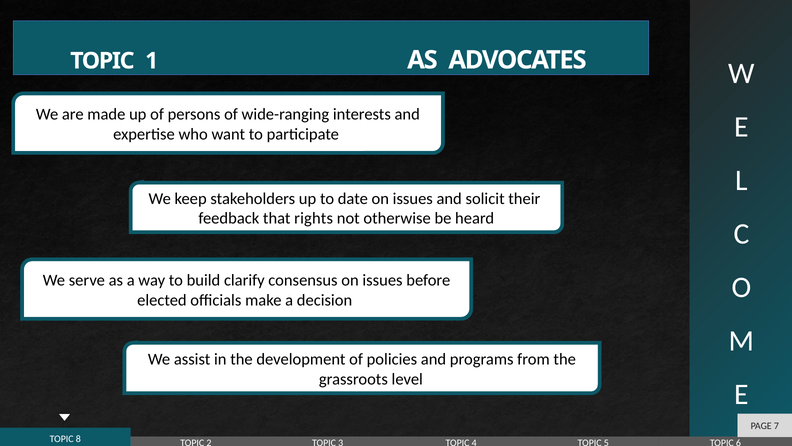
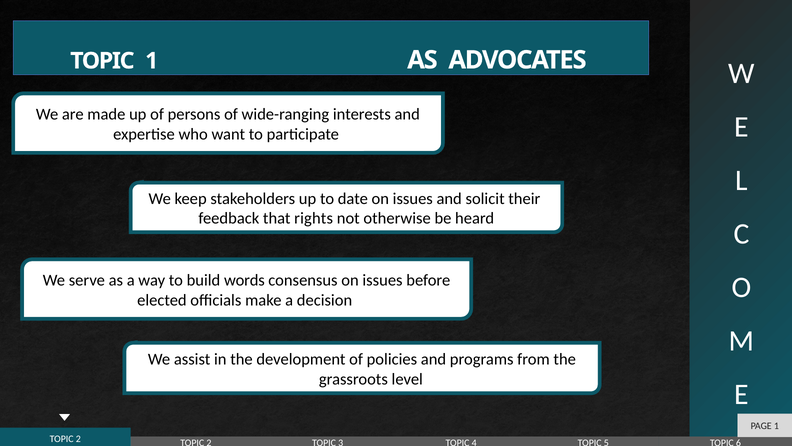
clarify: clarify -> words (244, 280)
PAGE 7: 7 -> 1 (776, 426)
8: 8 -> 2 (78, 438)
